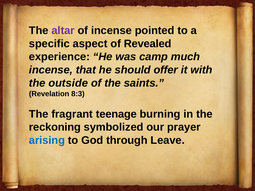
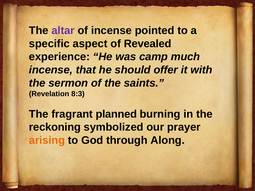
outside: outside -> sermon (68, 83)
teenage: teenage -> planned (116, 114)
arising colour: blue -> orange (47, 140)
Leave: Leave -> Along (168, 140)
